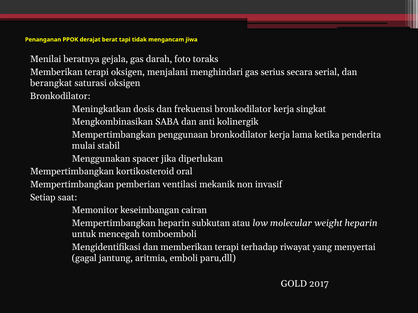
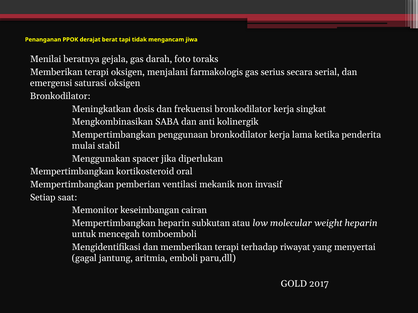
menghindari: menghindari -> farmakologis (217, 72)
berangkat: berangkat -> emergensi (51, 83)
